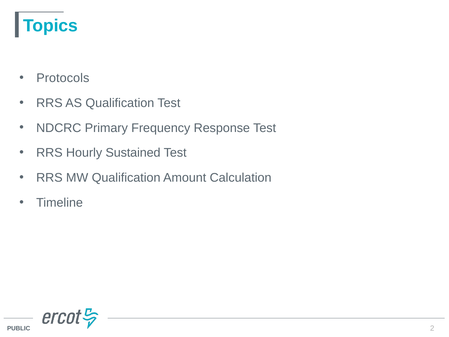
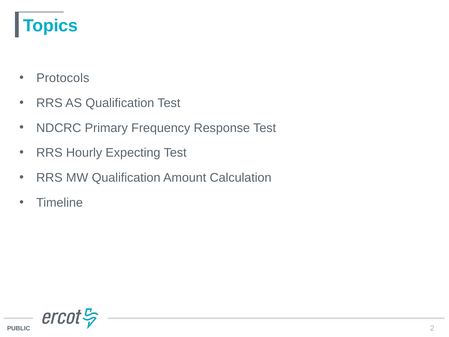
Sustained: Sustained -> Expecting (133, 153)
